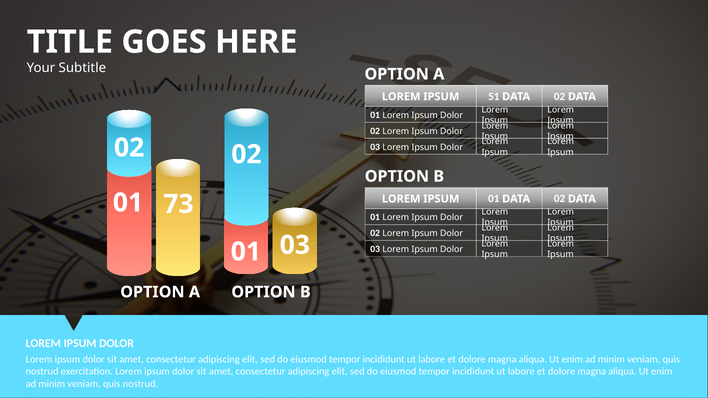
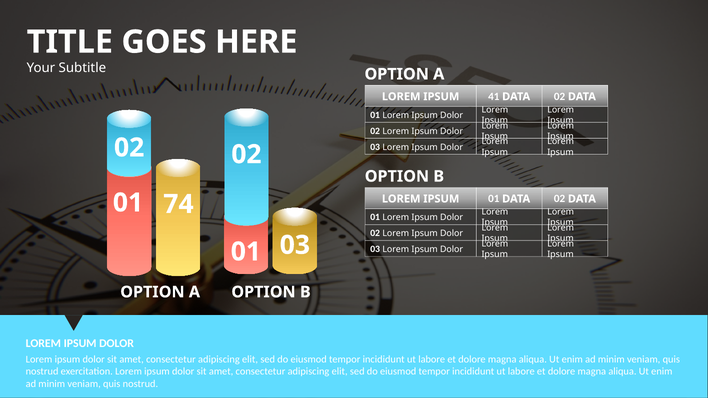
51: 51 -> 41 (494, 97)
73: 73 -> 74 (178, 204)
